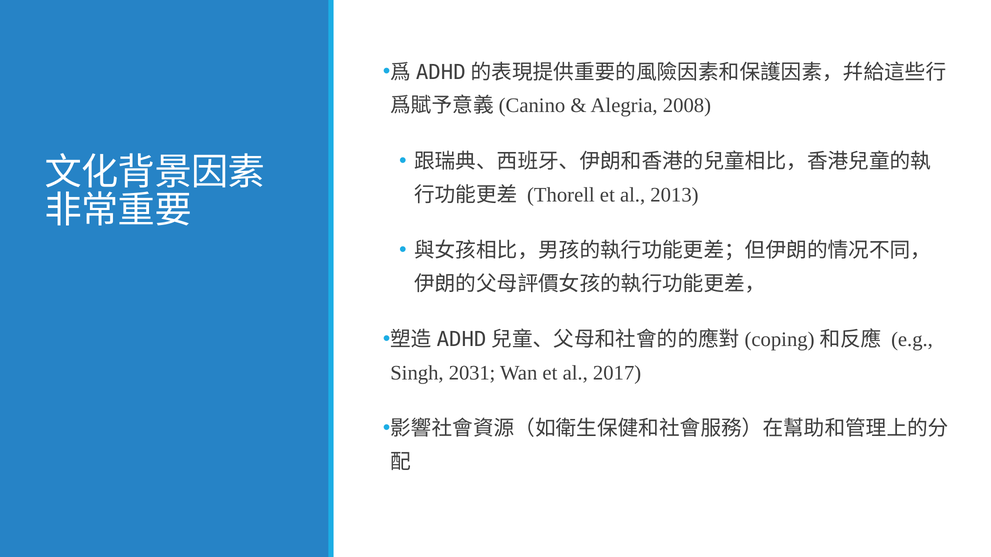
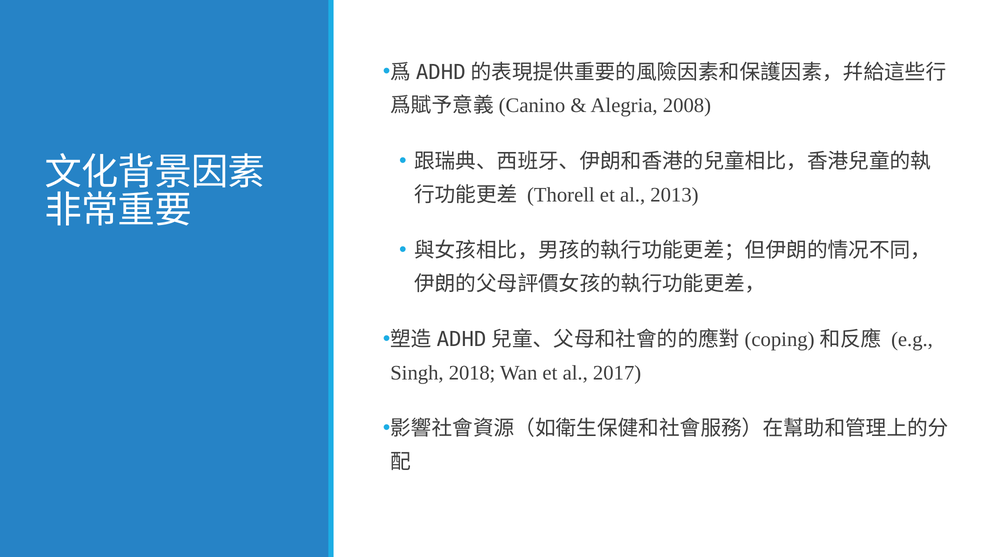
2031: 2031 -> 2018 (472, 373)
